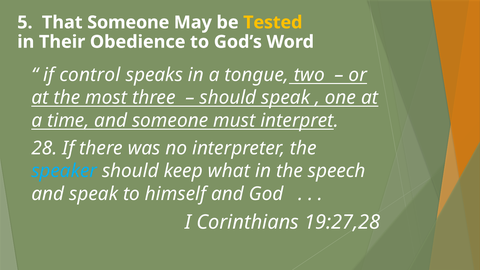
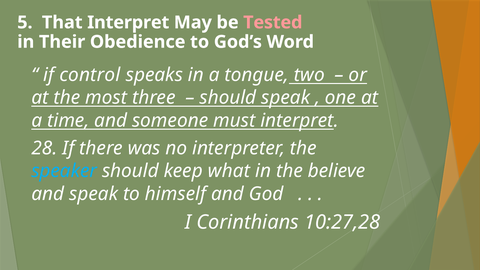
That Someone: Someone -> Interpret (128, 22)
Tested colour: yellow -> pink (273, 22)
speech: speech -> believe (337, 171)
19:27,28: 19:27,28 -> 10:27,28 (342, 222)
